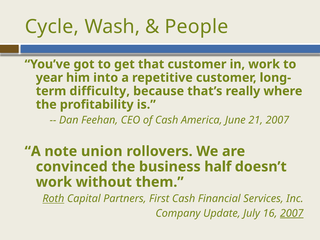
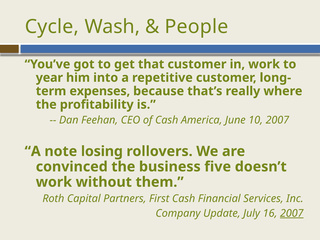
difficulty: difficulty -> expenses (100, 91)
21: 21 -> 10 (256, 120)
union: union -> losing (102, 151)
half: half -> five (218, 167)
Roth underline: present -> none (53, 199)
